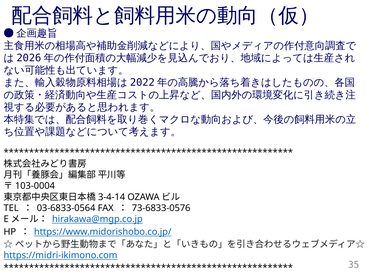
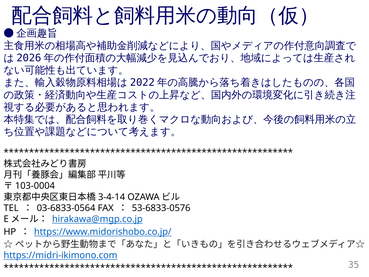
73-6833-0576: 73-6833-0576 -> 53-6833-0576 (161, 208)
